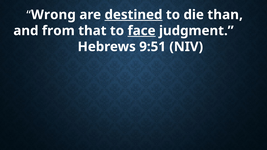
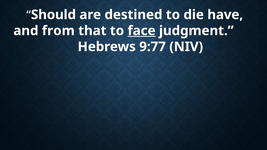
Wrong: Wrong -> Should (53, 15)
destined underline: present -> none (133, 15)
than: than -> have (225, 15)
9:51: 9:51 -> 9:77 (153, 47)
